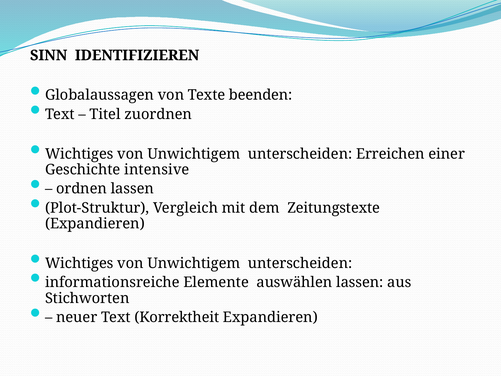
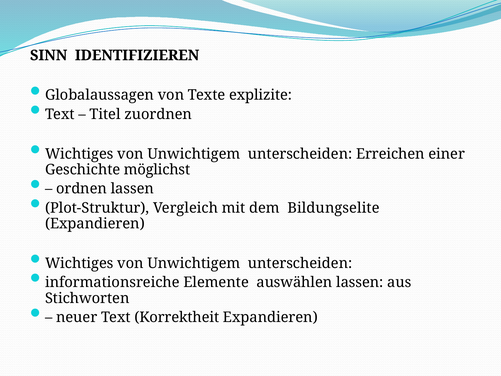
beenden: beenden -> explizite (261, 95)
intensive: intensive -> möglichst (157, 170)
Zeitungstexte: Zeitungstexte -> Bildungselite (334, 208)
